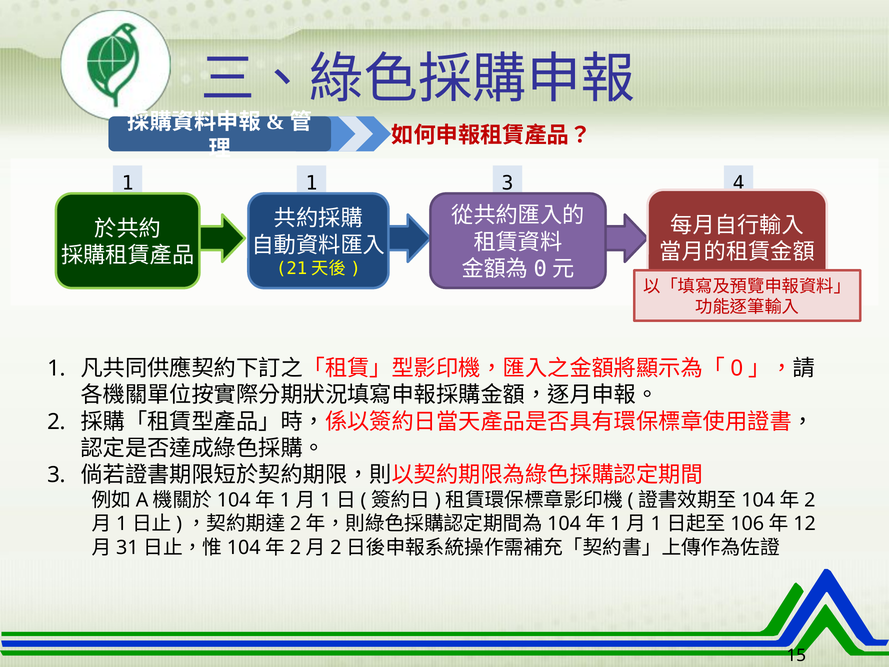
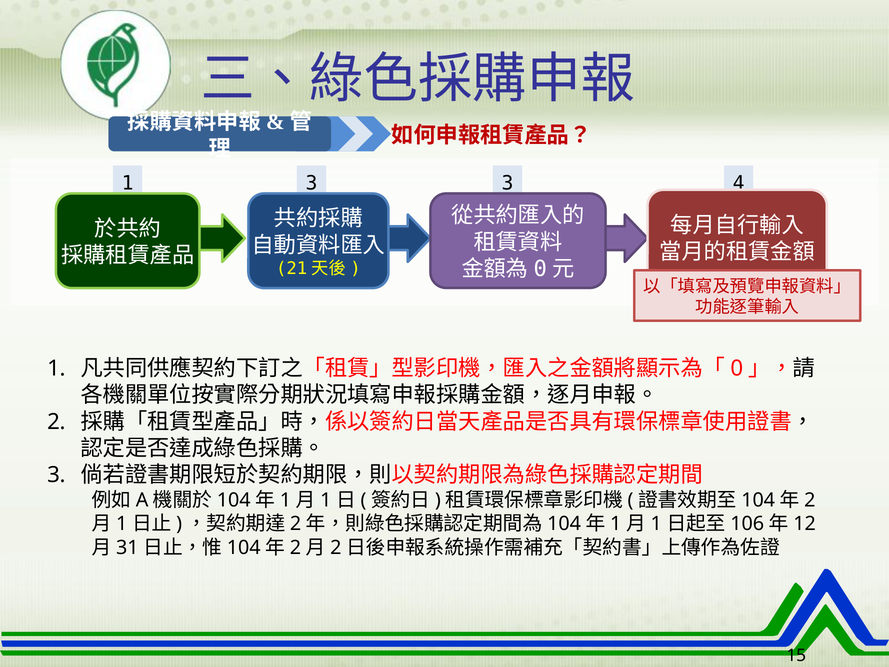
1 1: 1 -> 3 (312, 183)
